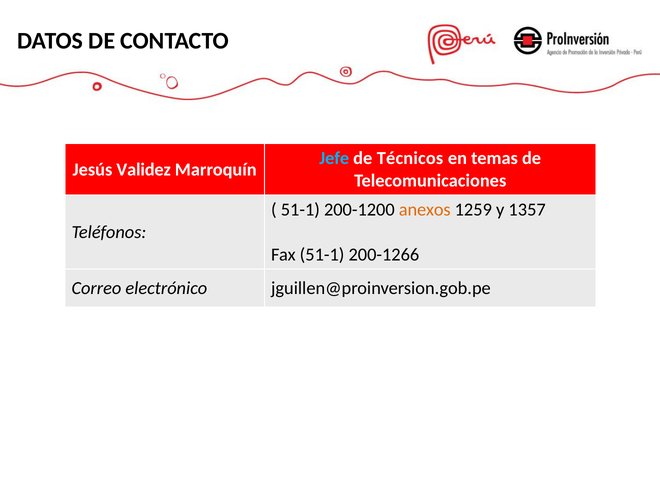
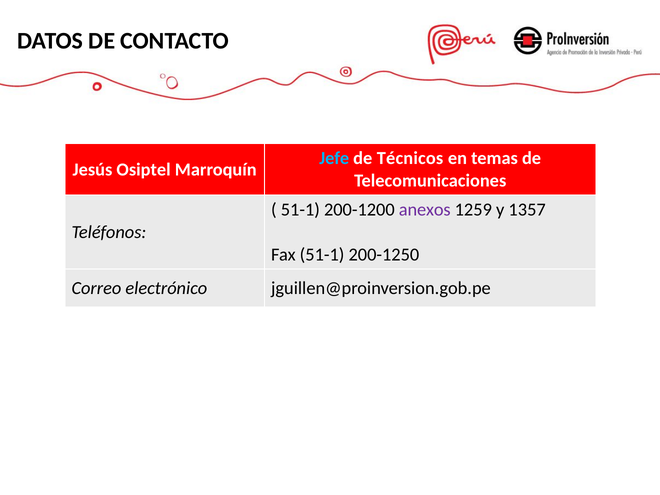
Validez: Validez -> Osiptel (144, 170)
anexos colour: orange -> purple (425, 210)
200-1266: 200-1266 -> 200-1250 (384, 255)
